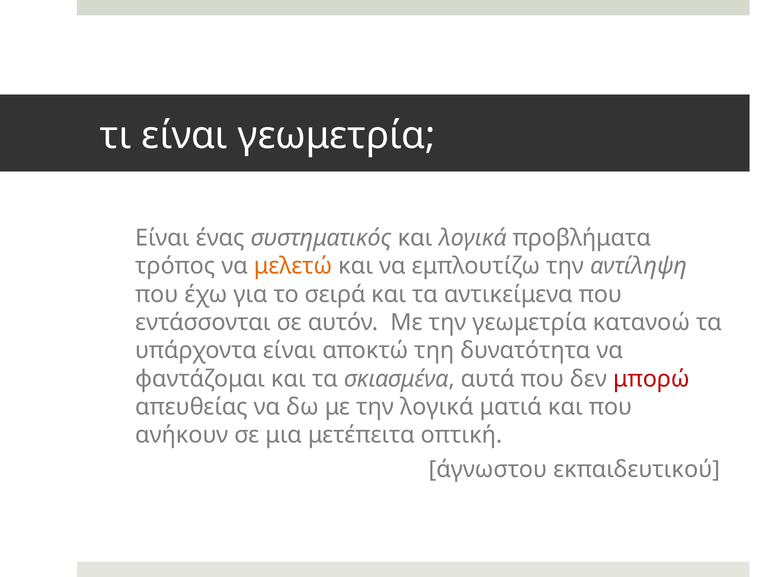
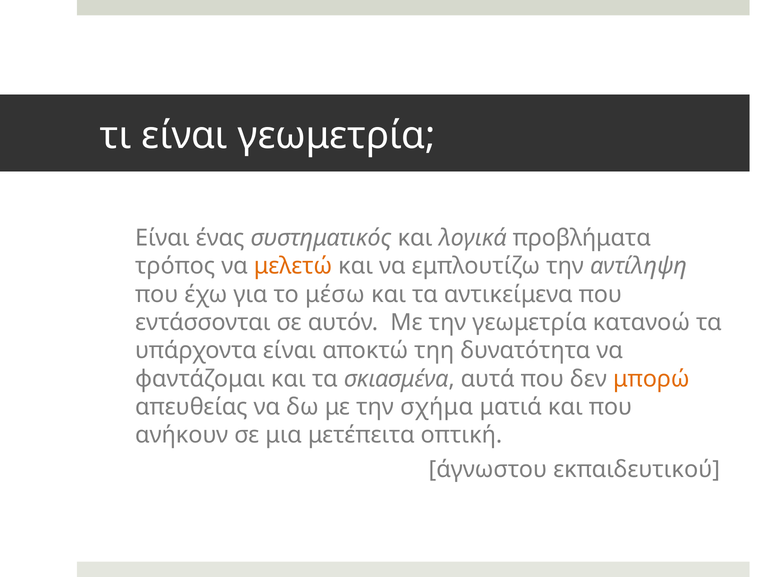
σειρά: σειρά -> μέσω (335, 294)
μπορώ colour: red -> orange (651, 379)
την λογικά: λογικά -> σχήμα (437, 407)
